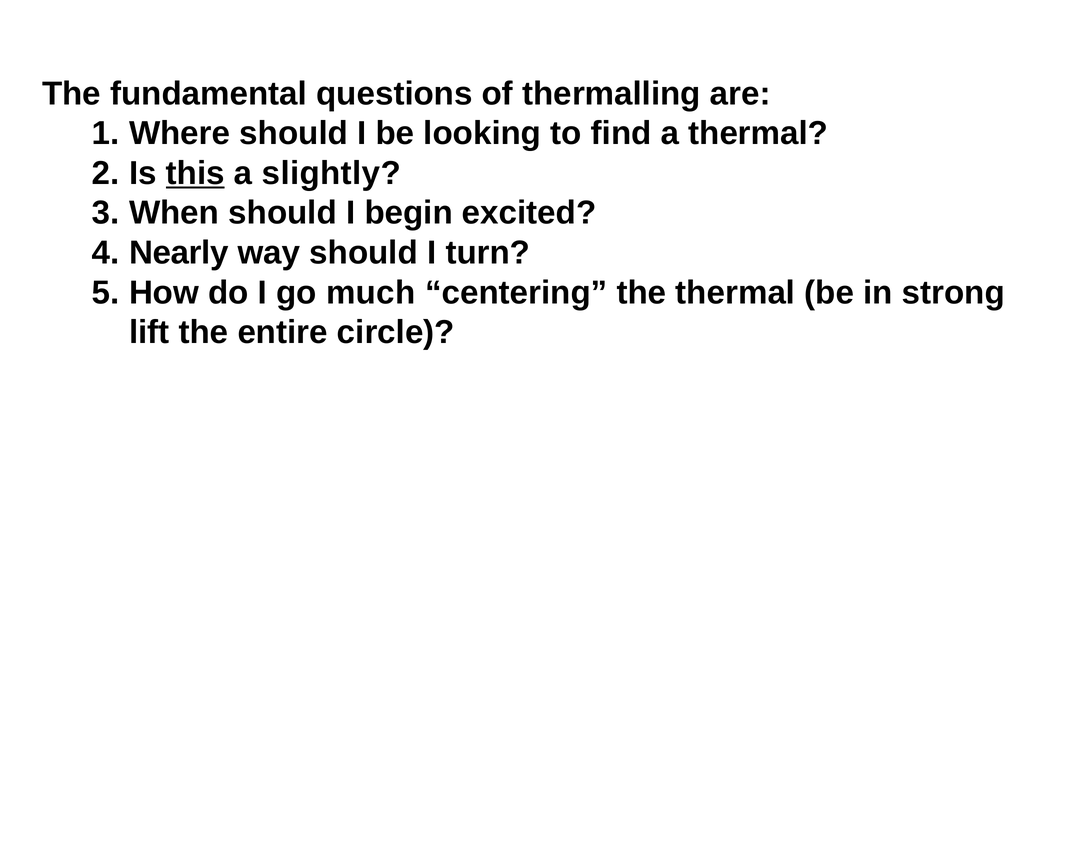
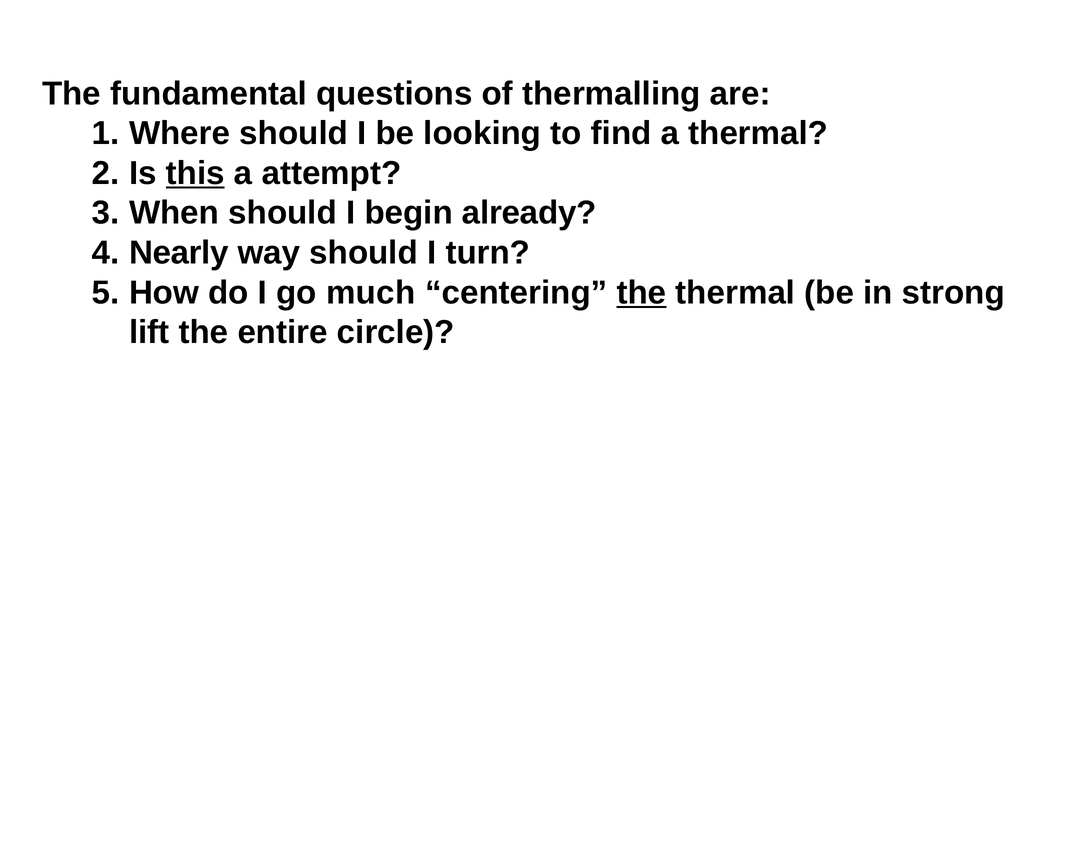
slightly: slightly -> attempt (332, 173)
excited: excited -> already (529, 213)
the underline: none -> present (641, 292)
